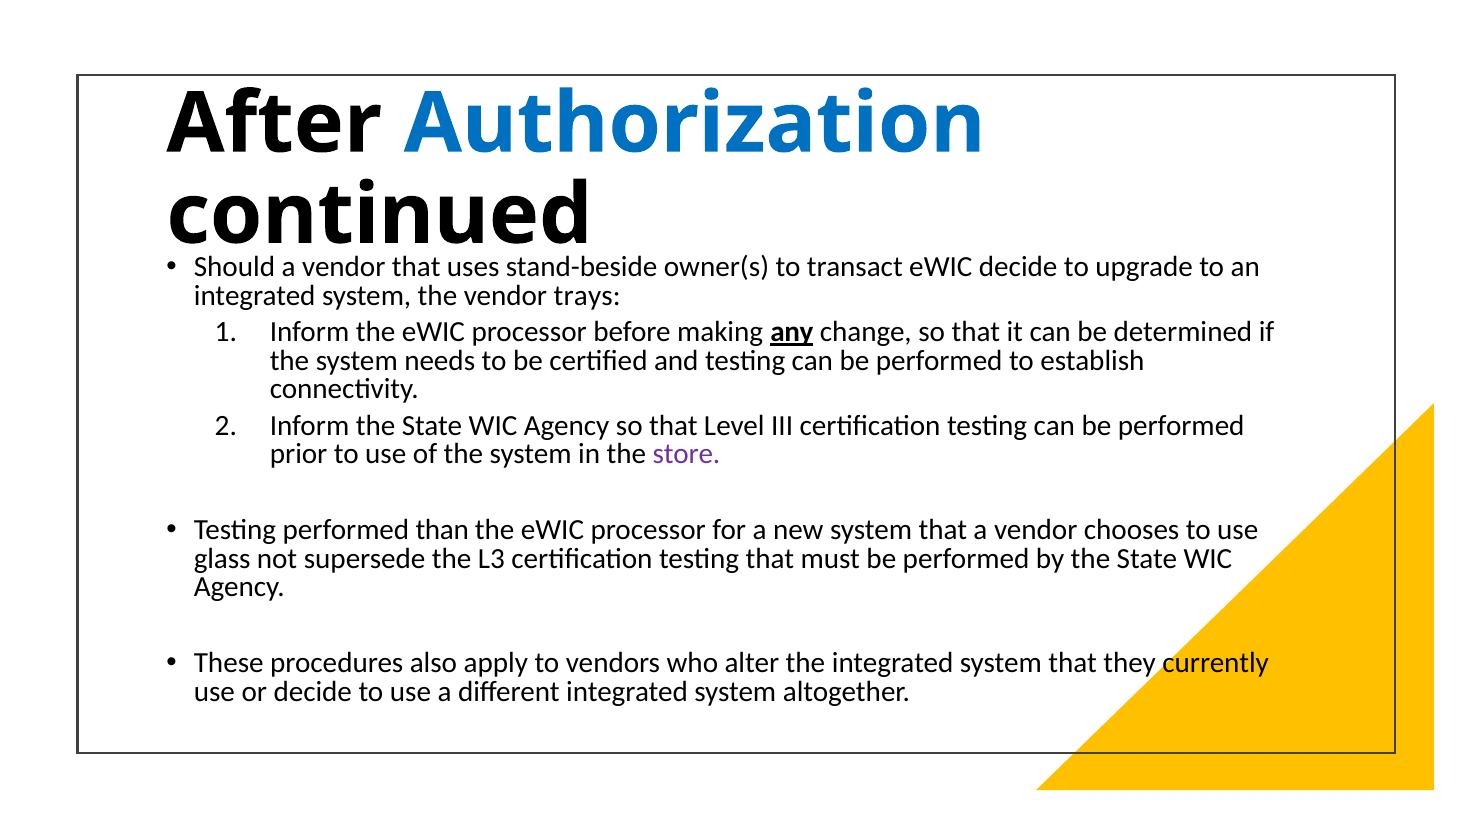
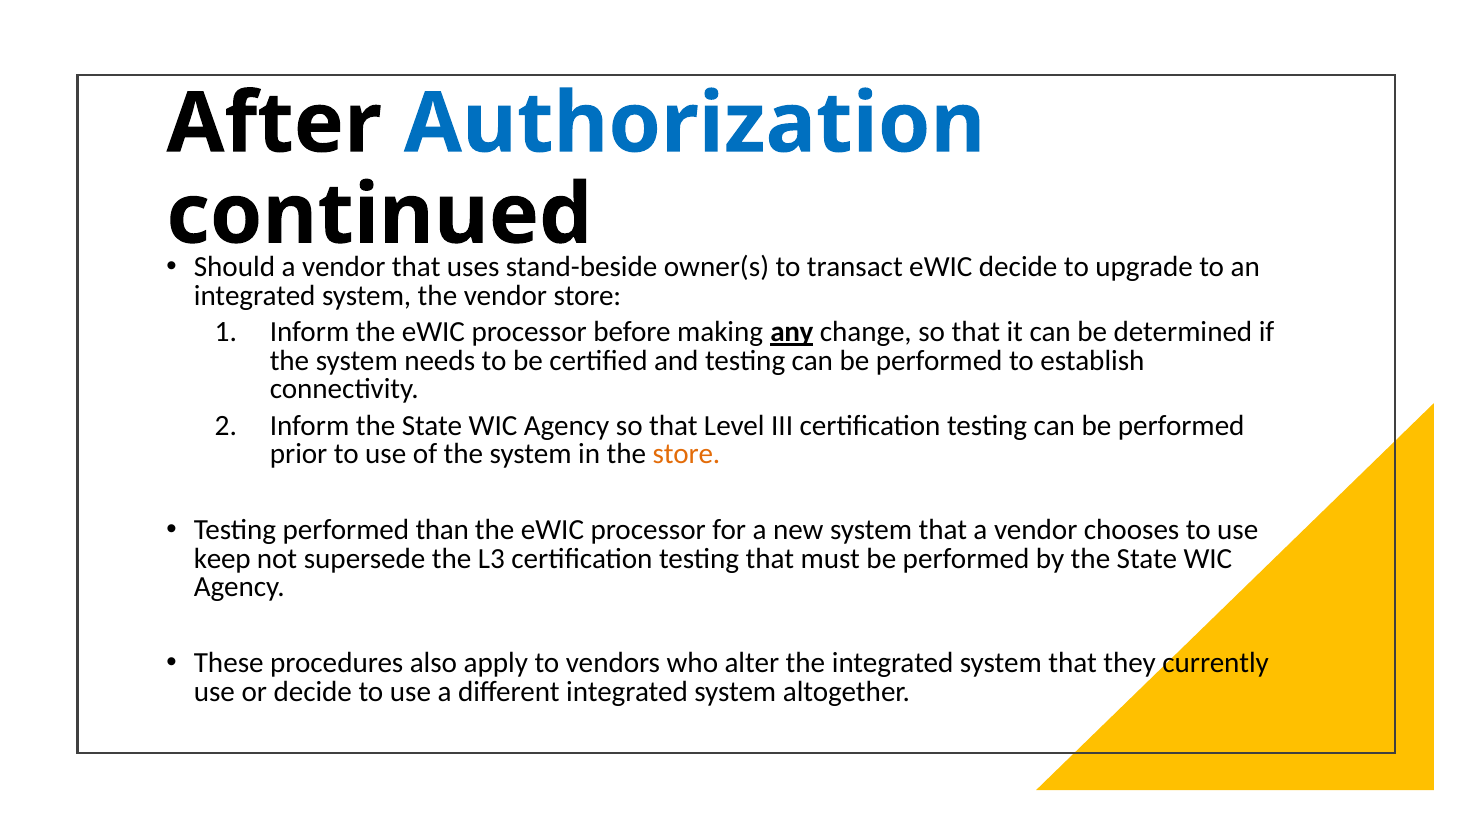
vendor trays: trays -> store (587, 296)
store colour: purple -> orange (686, 454)
glass: glass -> keep (222, 558)
